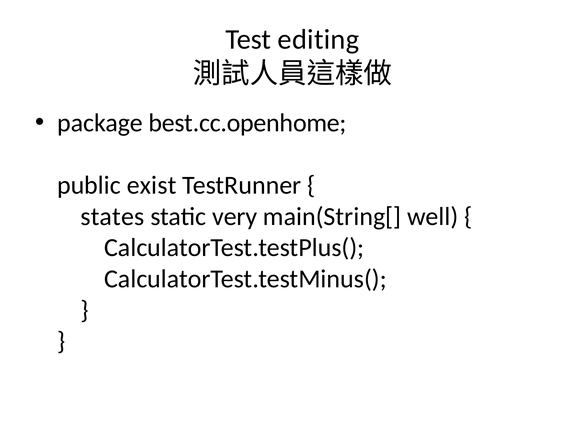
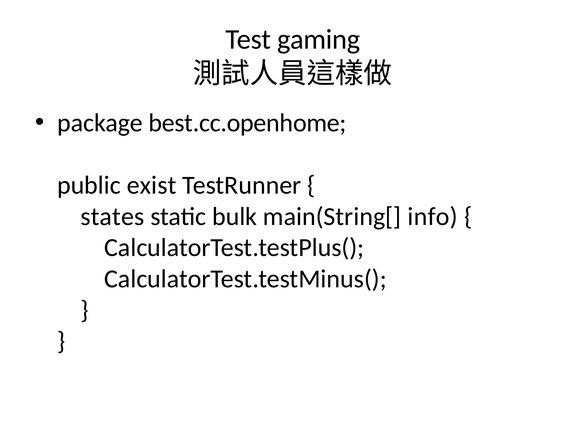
editing: editing -> gaming (319, 40)
very: very -> bulk (235, 216)
well: well -> info (433, 216)
